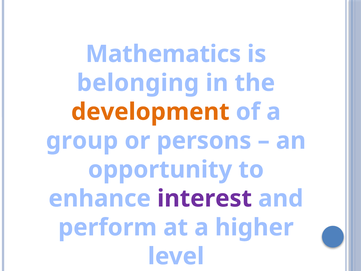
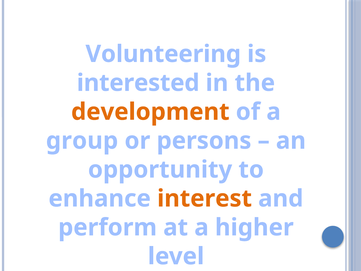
Mathematics: Mathematics -> Volunteering (163, 54)
belonging: belonging -> interested (138, 83)
interest colour: purple -> orange (205, 198)
